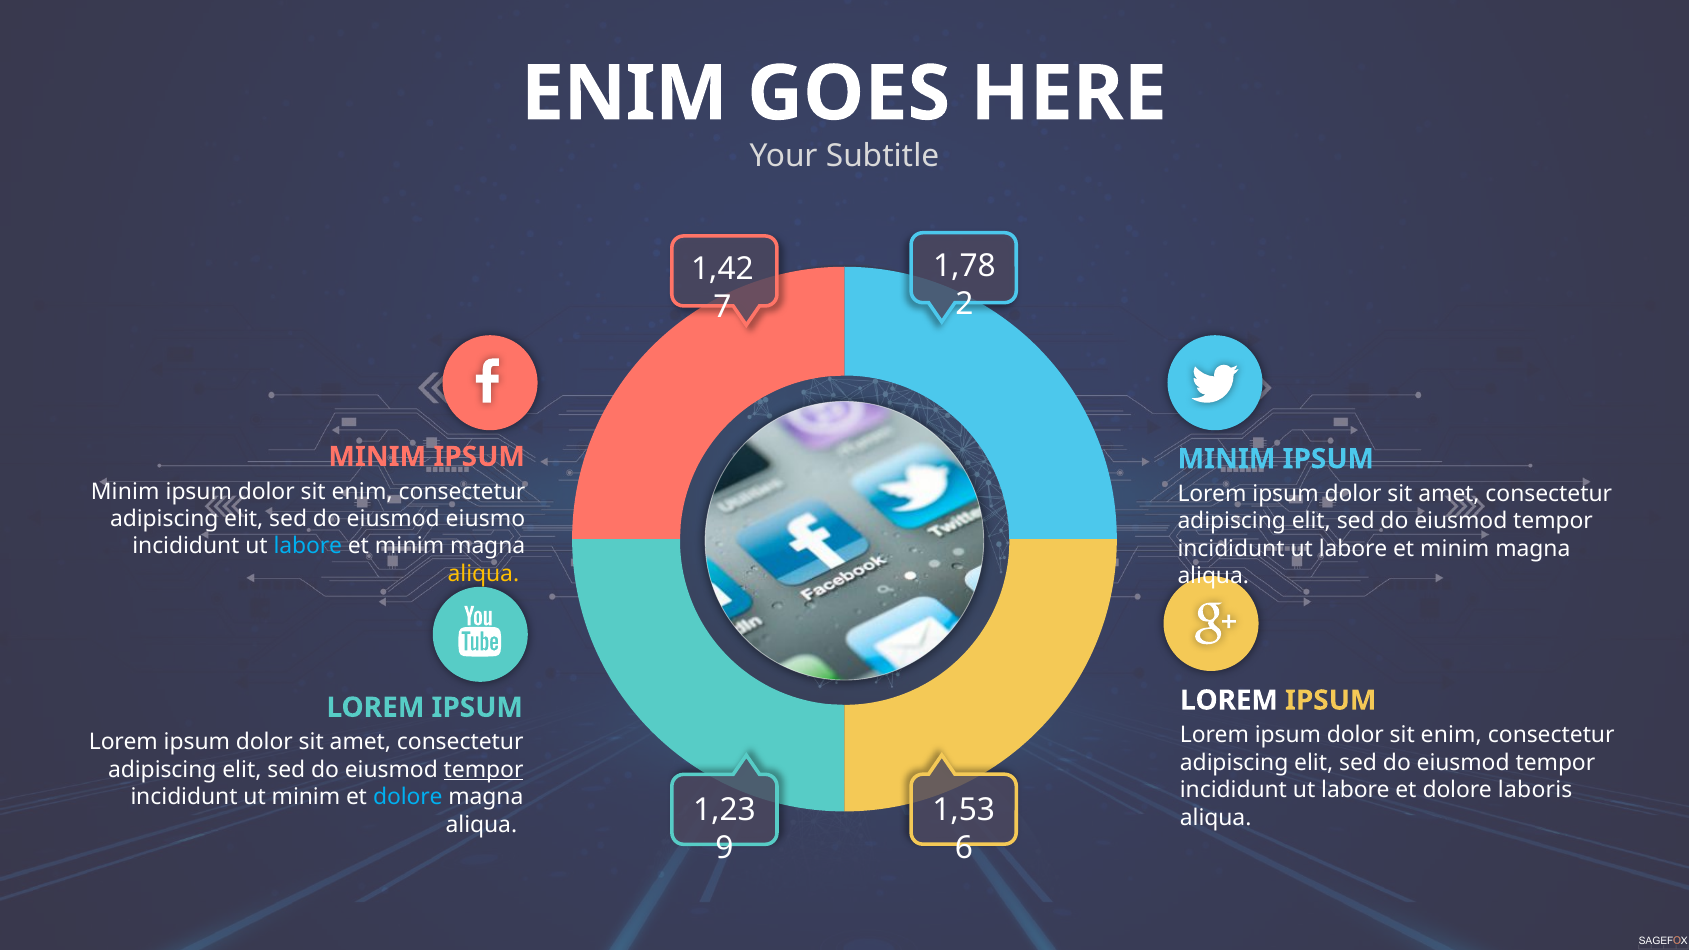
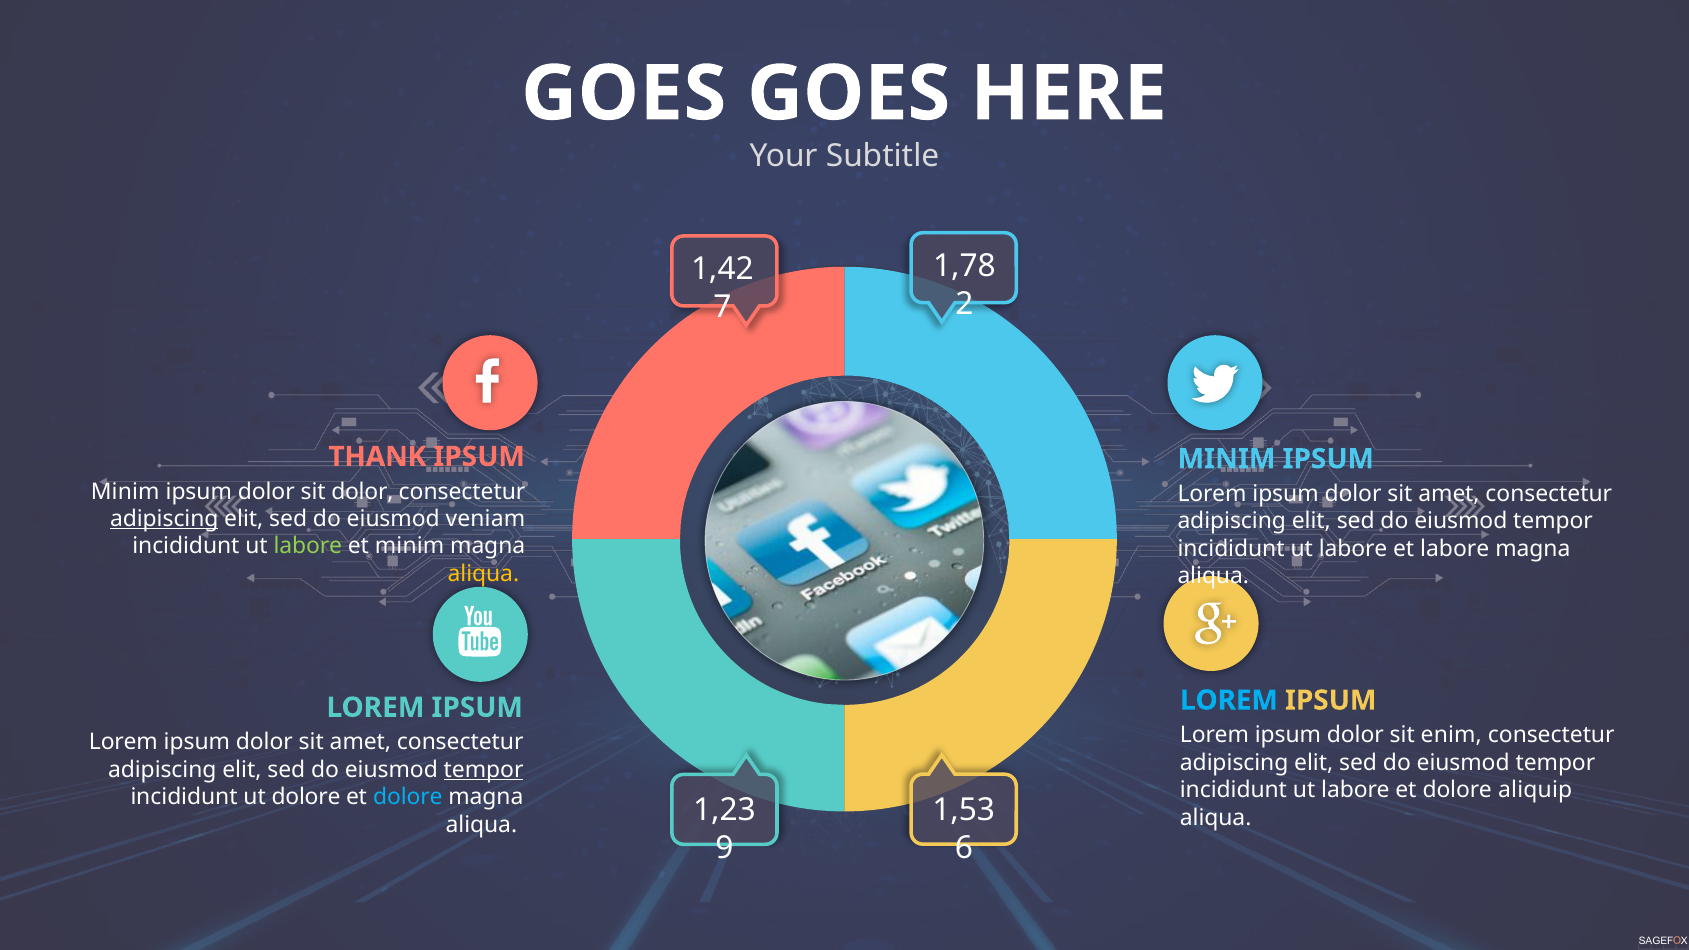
ENIM: ENIM -> GOES (624, 94)
MINIM: MINIM -> THANK (377, 457)
enim: enim -> dolor (362, 492)
adipiscing underline: none -> present (164, 519)
eiusmo: eiusmo -> veniam (485, 519)
labore colour: light blue -> light green (308, 546)
minim: minim -> labore (1455, 549)
LOREM colour: white -> light blue (1229, 700)
laboris: laboris -> aliquip (1535, 790)
ut minim: minim -> dolore (306, 797)
